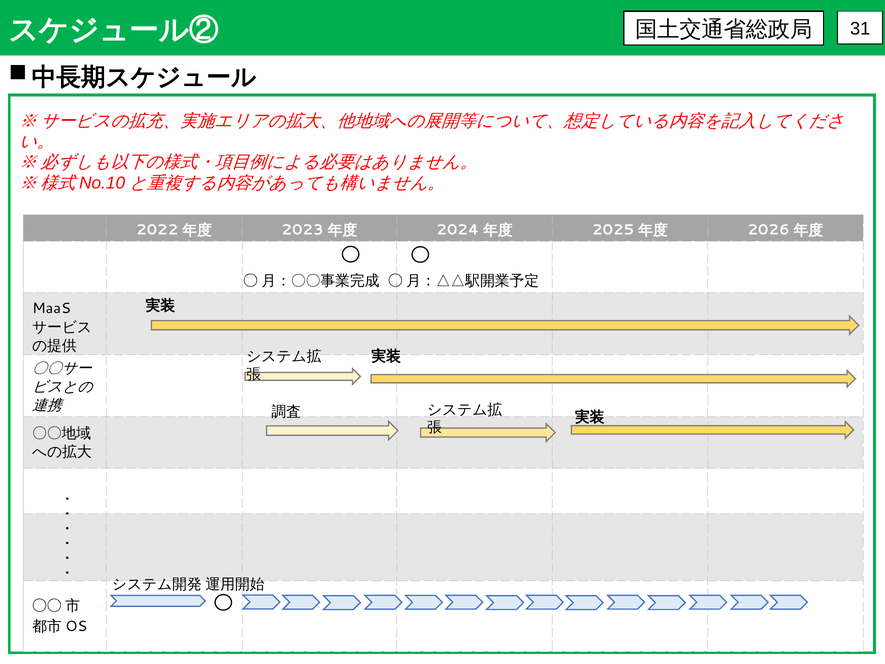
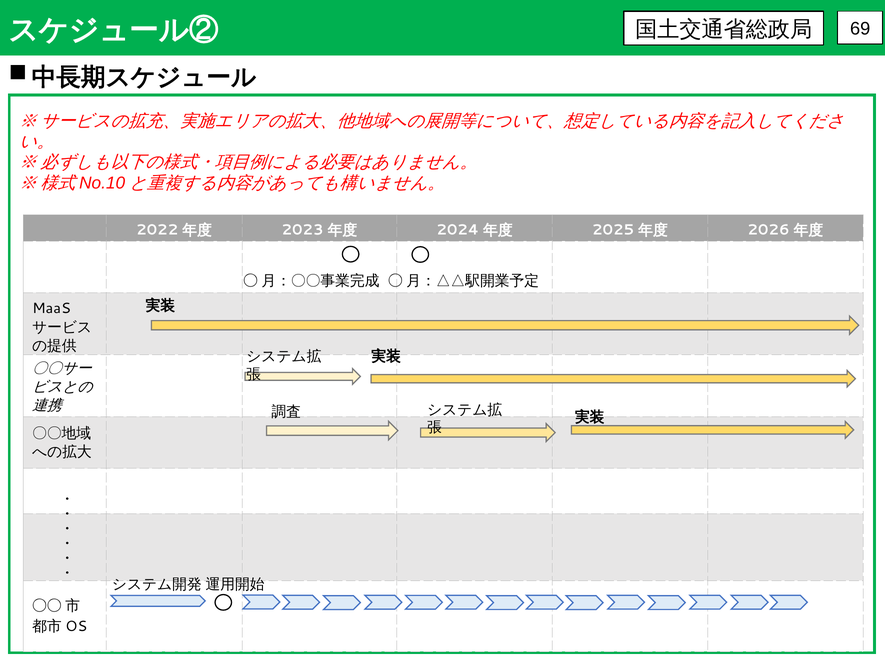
31: 31 -> 69 (860, 29)
